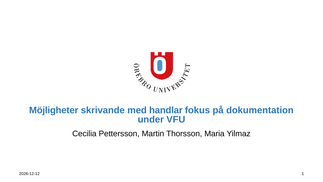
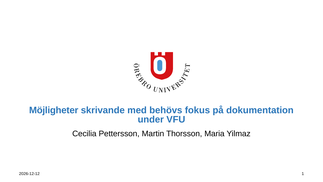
handlar: handlar -> behövs (166, 110)
